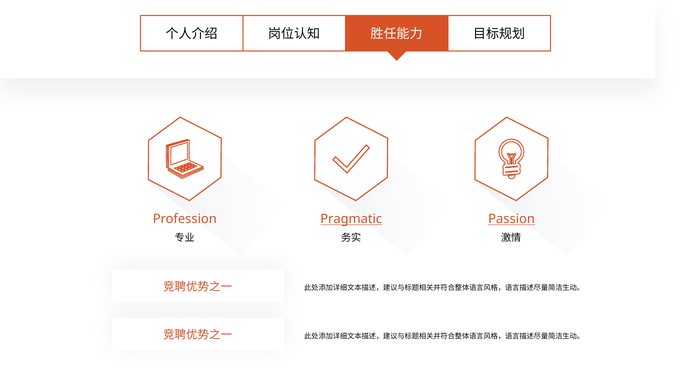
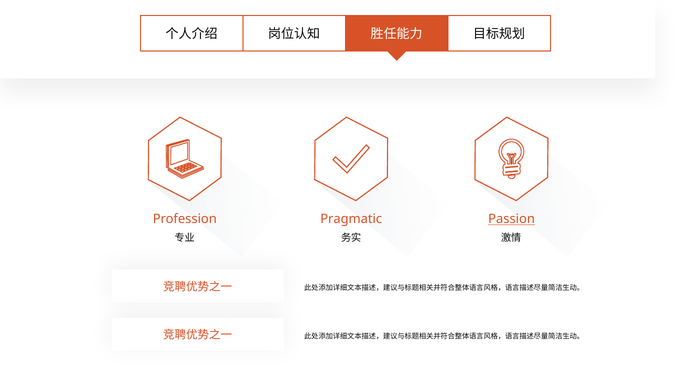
Pragmatic underline: present -> none (351, 219)
